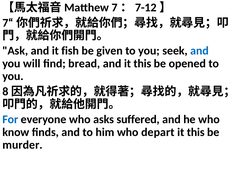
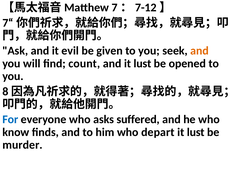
fish: fish -> evil (70, 51)
and colour: blue -> orange (200, 51)
bread: bread -> count (84, 63)
and it this: this -> lust (142, 63)
this: this -> lust (196, 132)
